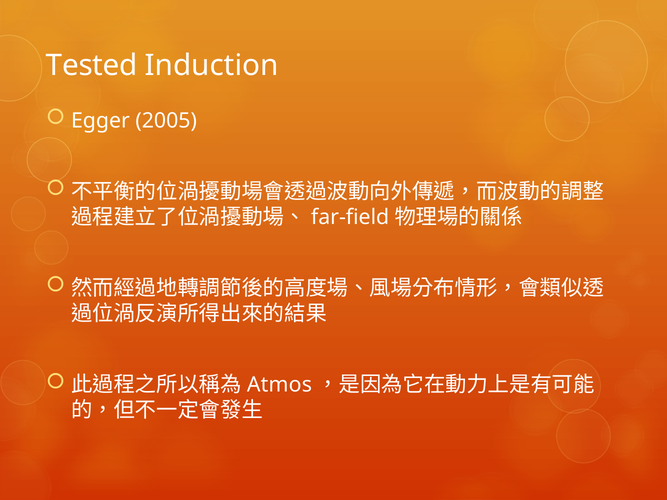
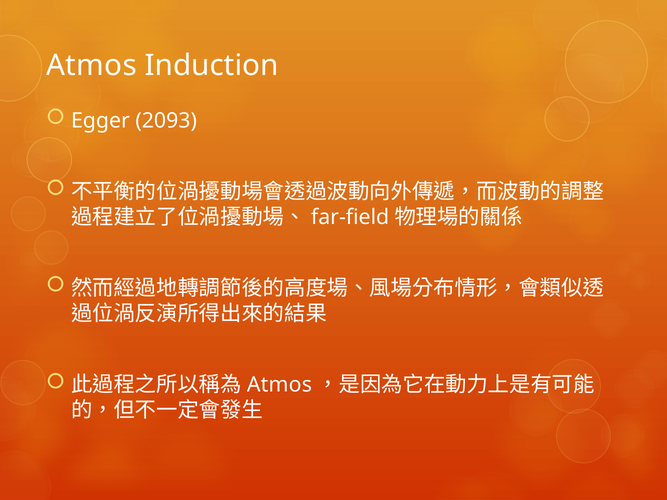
Tested: Tested -> Atmos (91, 65)
2005: 2005 -> 2093 (166, 121)
